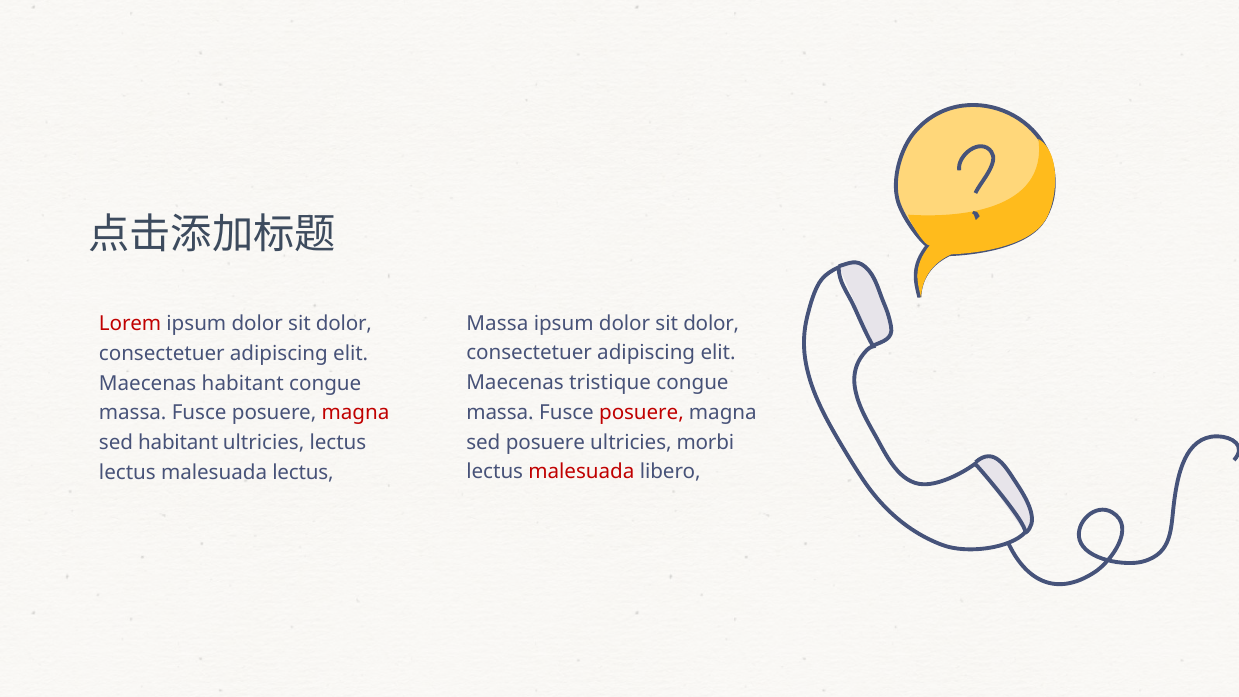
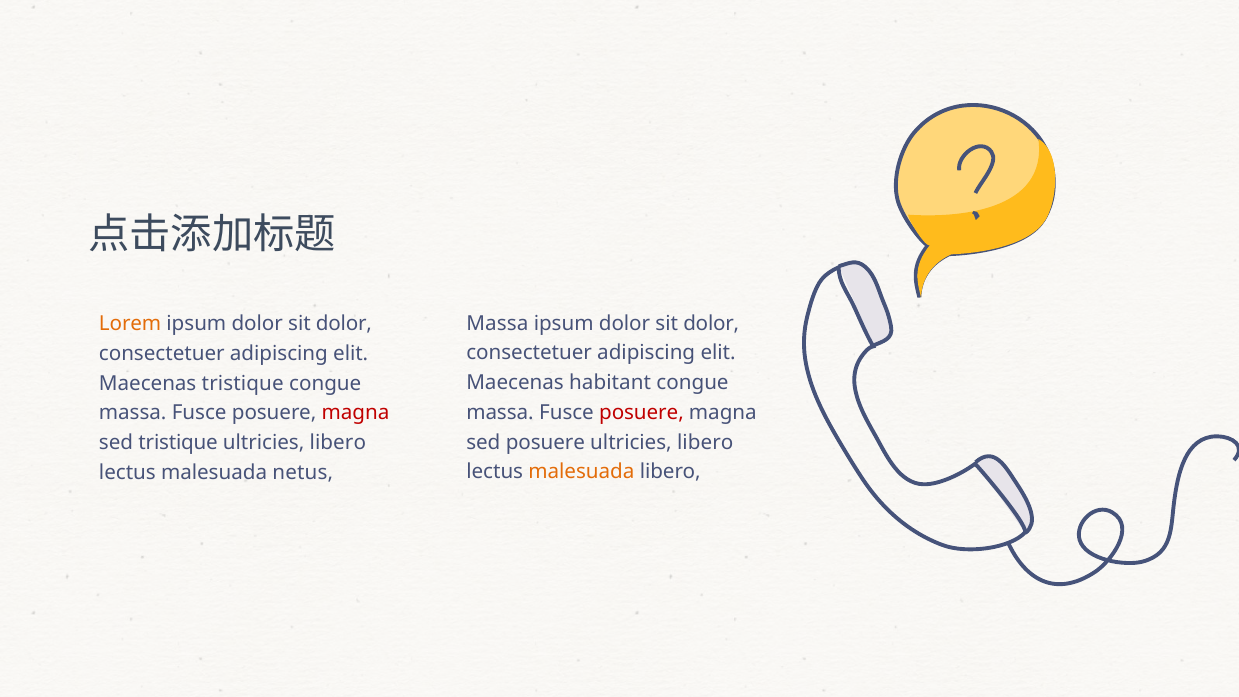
Lorem colour: red -> orange (130, 324)
tristique: tristique -> habitant (610, 383)
Maecenas habitant: habitant -> tristique (243, 383)
morbi: morbi -> libero (705, 442)
sed habitant: habitant -> tristique (178, 443)
lectus: lectus -> libero (338, 443)
malesuada colour: red -> orange (581, 472)
malesuada lectus: lectus -> netus (303, 472)
